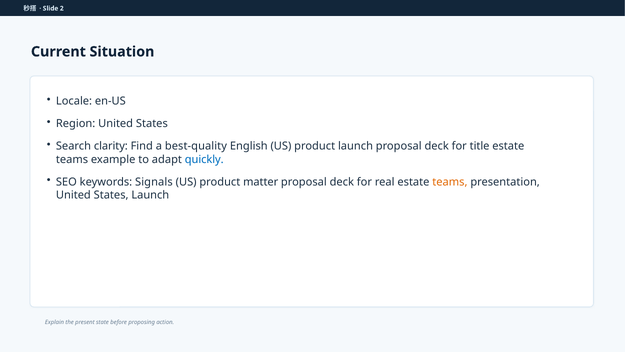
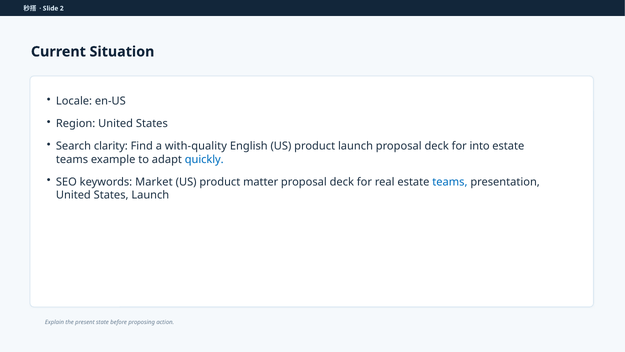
best-quality: best-quality -> with-quality (196, 146)
title: title -> into (480, 146)
Signals: Signals -> Market (154, 182)
teams colour: orange -> blue (450, 182)
